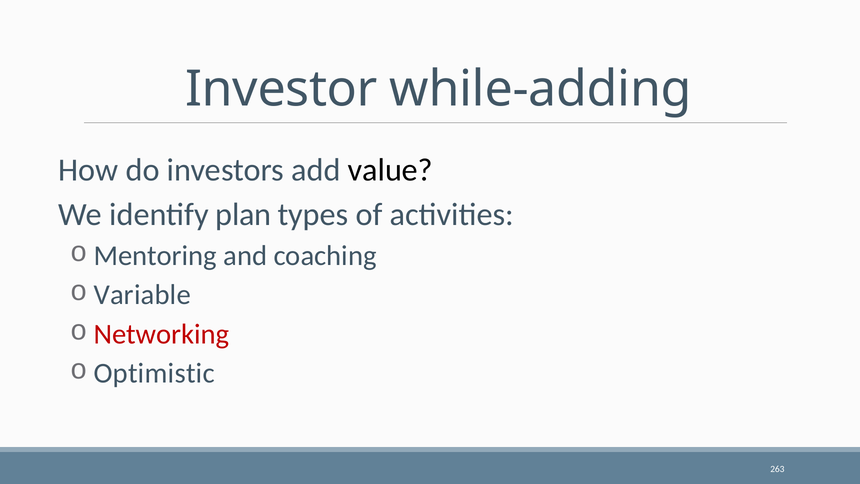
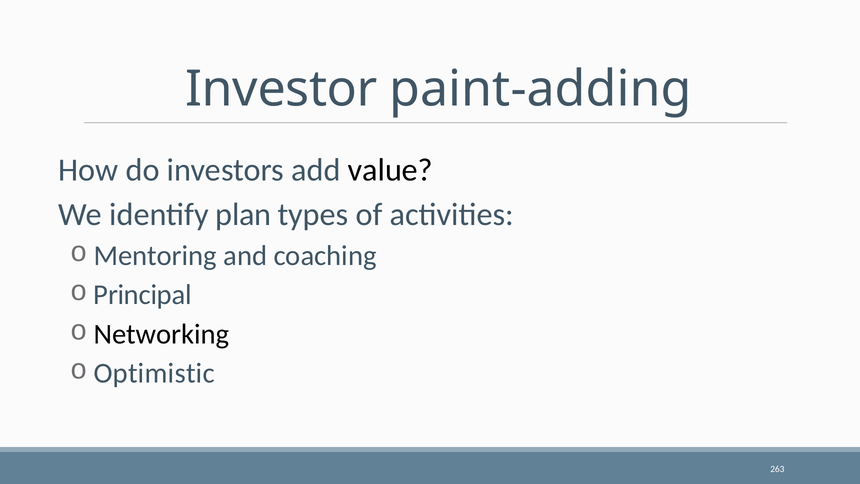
while-adding: while-adding -> paint-adding (540, 89)
Variable: Variable -> Principal (143, 295)
Networking colour: red -> black (162, 334)
